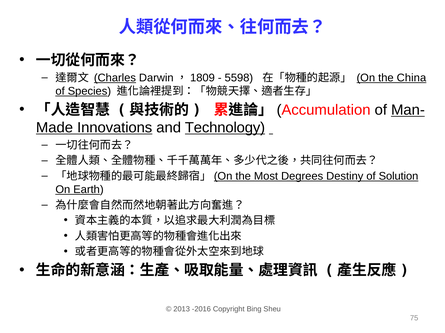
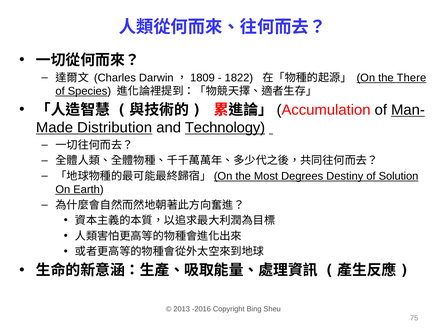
Charles underline: present -> none (115, 78)
5598: 5598 -> 1822 (239, 78)
China: China -> There (411, 78)
Innovations: Innovations -> Distribution (115, 128)
